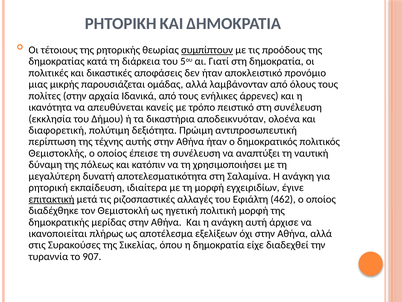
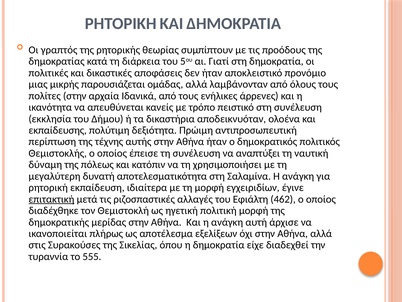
τέτοιους: τέτοιους -> γραπτός (59, 50)
συμπίπτουν underline: present -> none (207, 50)
διαφορετική: διαφορετική -> εκπαίδευσης (58, 130)
907: 907 -> 555 (92, 256)
